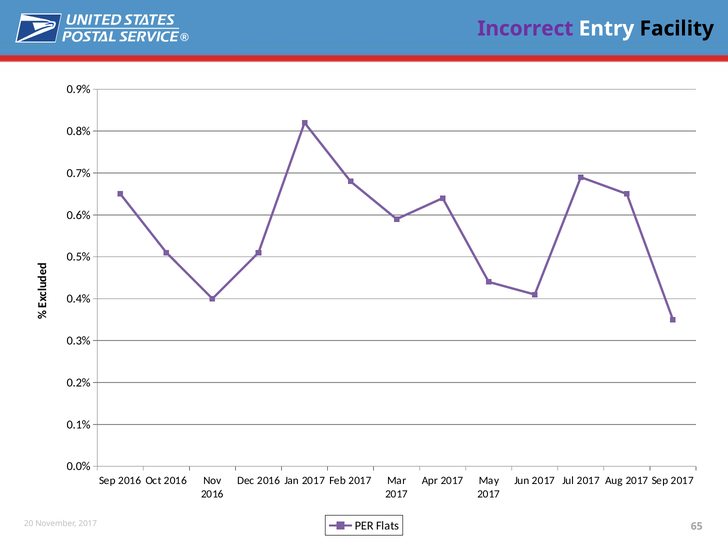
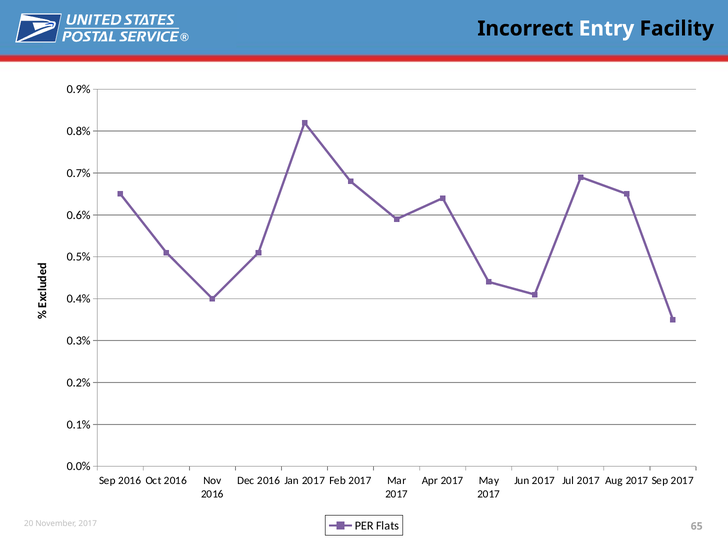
Incorrect colour: purple -> black (525, 29)
